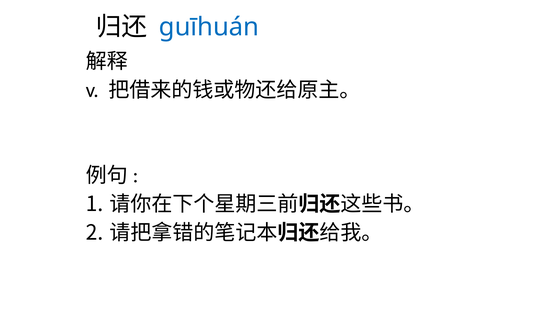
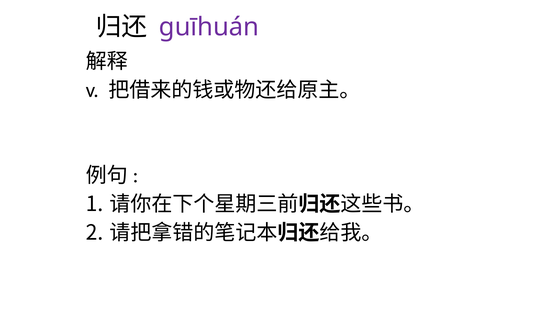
guīhuán colour: blue -> purple (209, 27)
